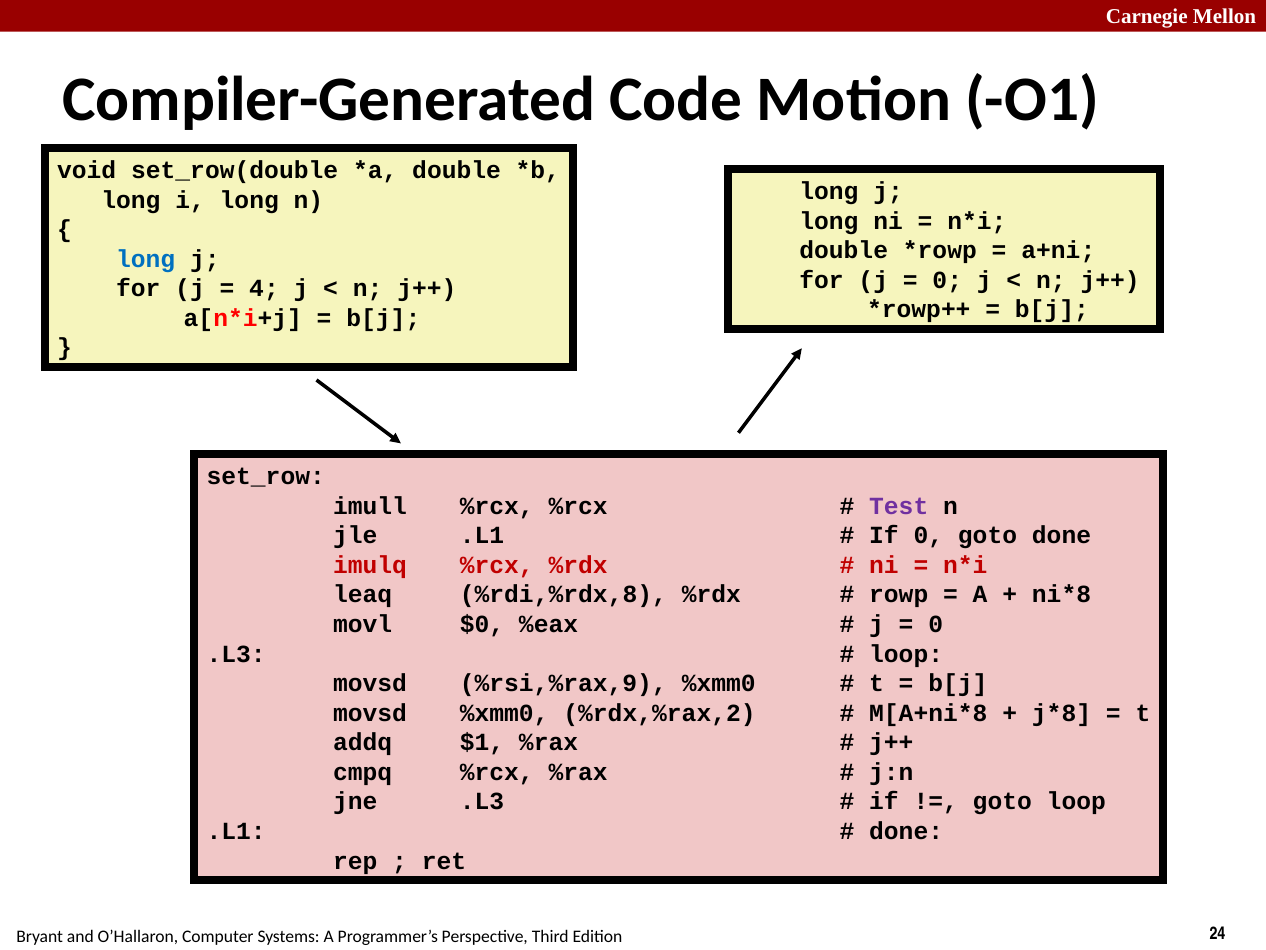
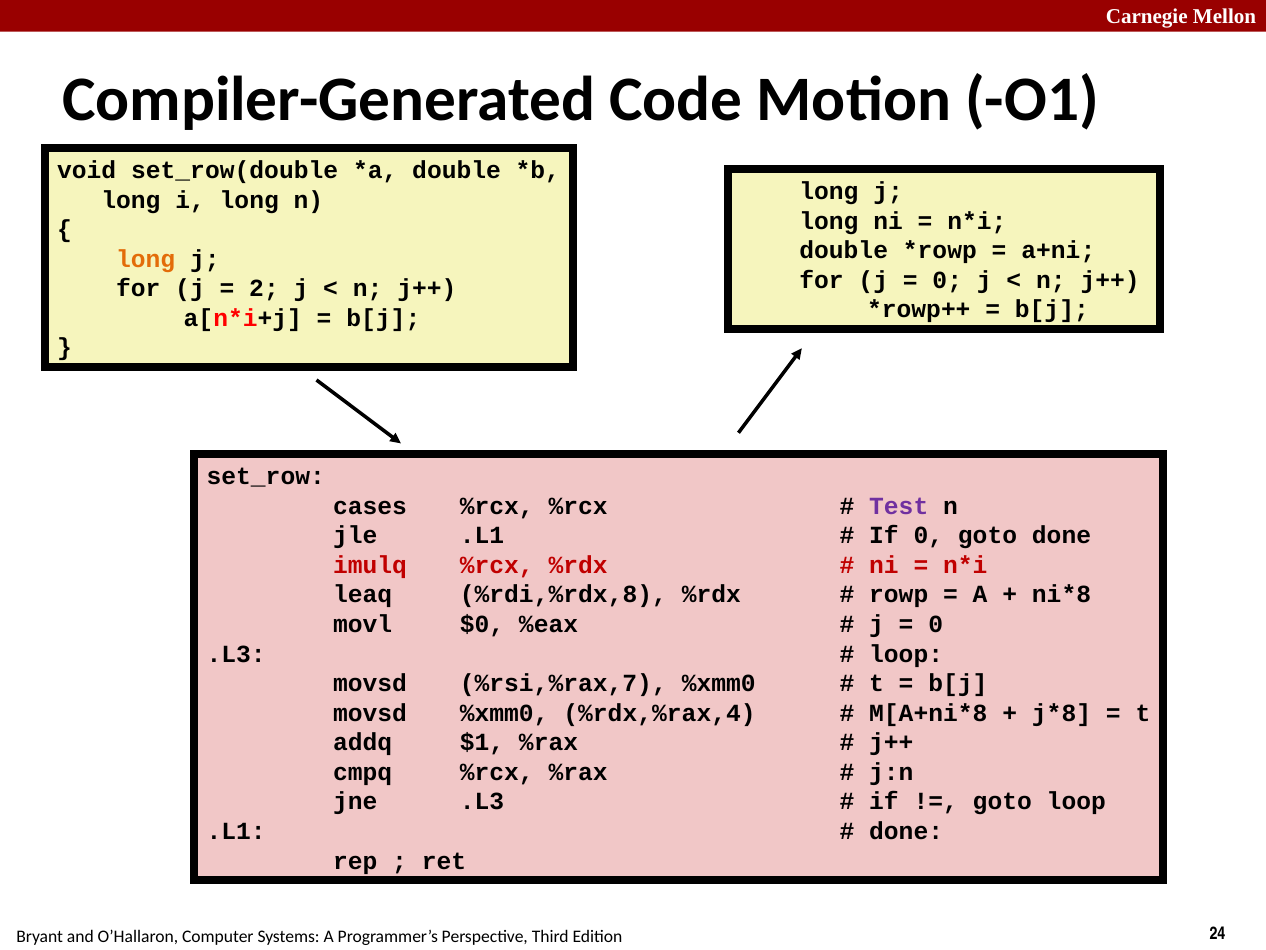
long colour: blue -> orange (146, 259)
4: 4 -> 2 (264, 289)
imull: imull -> cases (370, 506)
%rsi,%rax,9: %rsi,%rax,9 -> %rsi,%rax,7 (563, 683)
%rdx,%rax,2: %rdx,%rax,2 -> %rdx,%rax,4 (660, 713)
